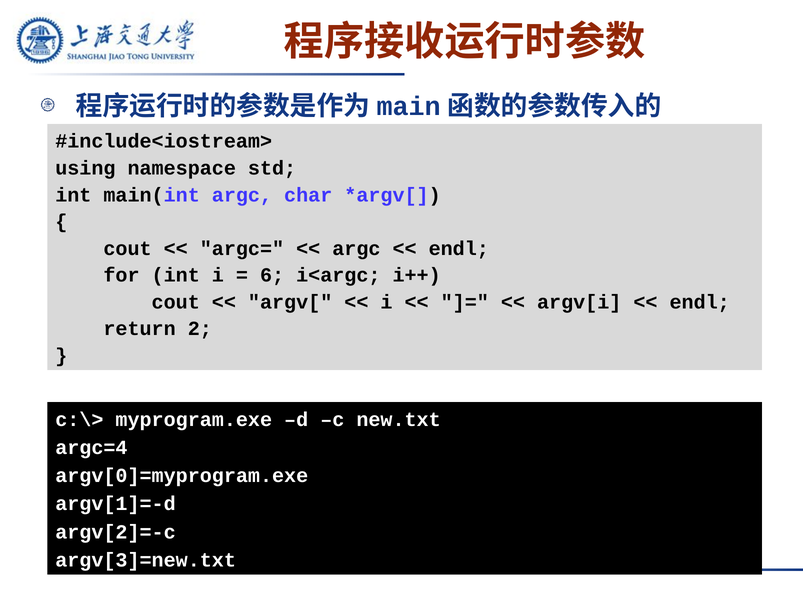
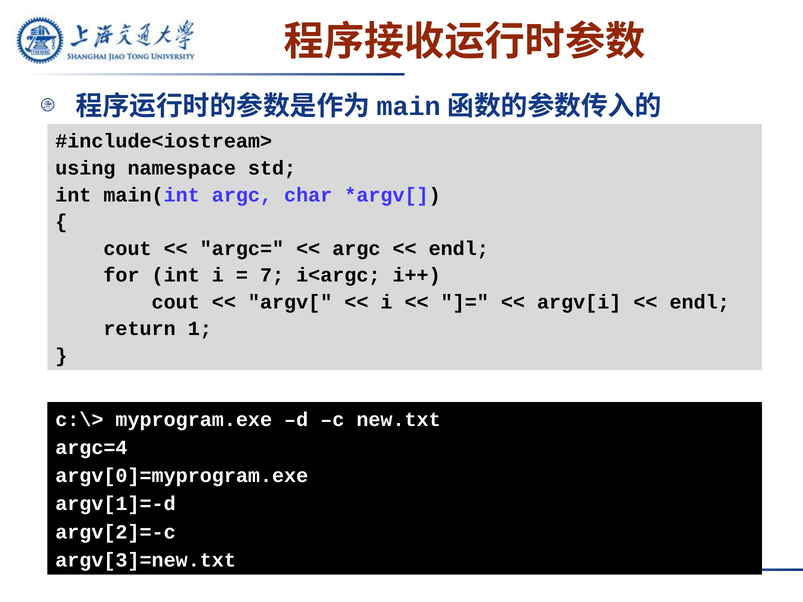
6: 6 -> 7 (272, 275)
2: 2 -> 1 (200, 329)
